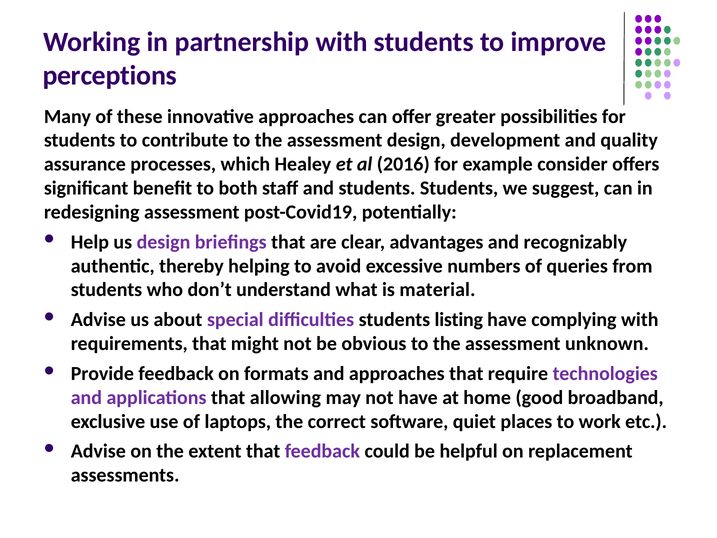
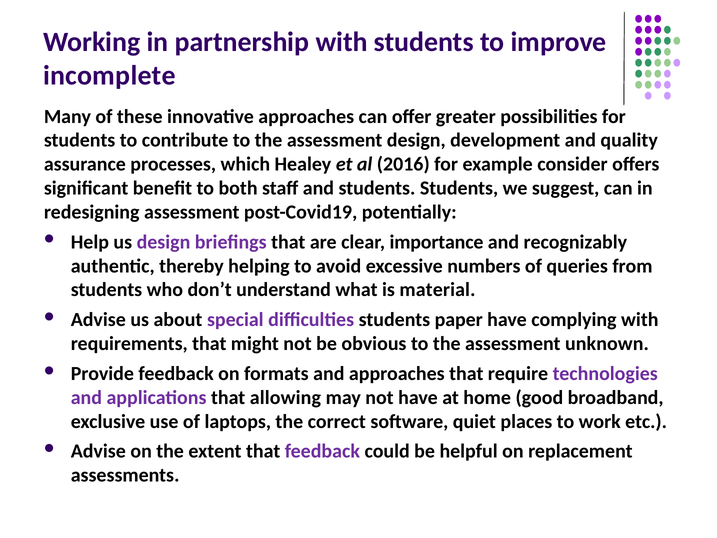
perceptions: perceptions -> incomplete (109, 75)
advantages: advantages -> importance (437, 242)
listing: listing -> paper (459, 320)
